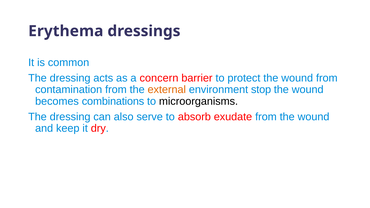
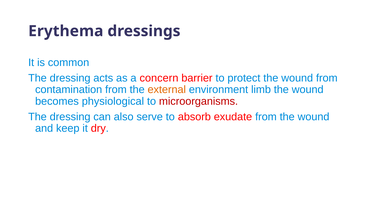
stop: stop -> limb (261, 90)
combinations: combinations -> physiological (113, 101)
microorganisms colour: black -> red (199, 101)
